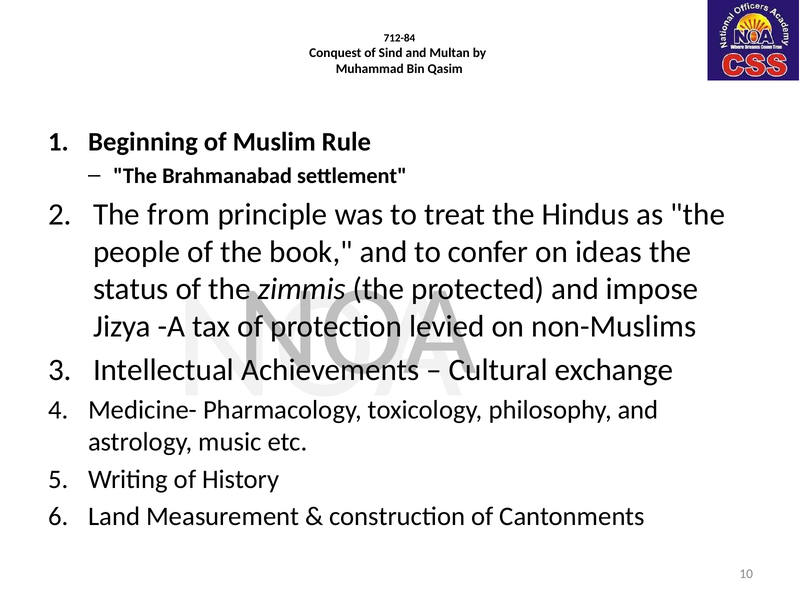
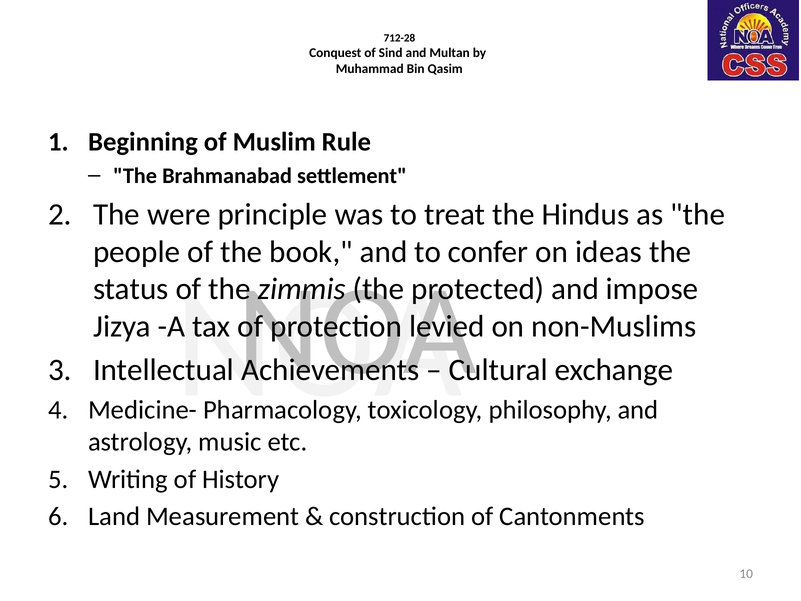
712-84: 712-84 -> 712-28 (399, 38)
from: from -> were (179, 214)
